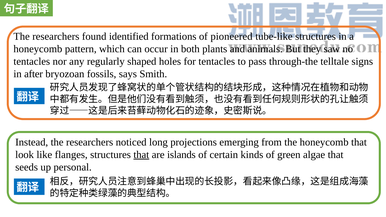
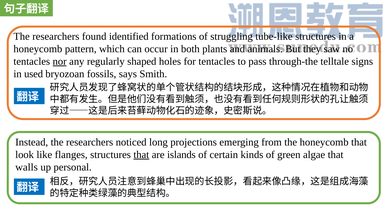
pioneered: pioneered -> struggling (232, 36)
nor underline: none -> present (60, 61)
after: after -> used (34, 74)
seeds: seeds -> walls (27, 167)
